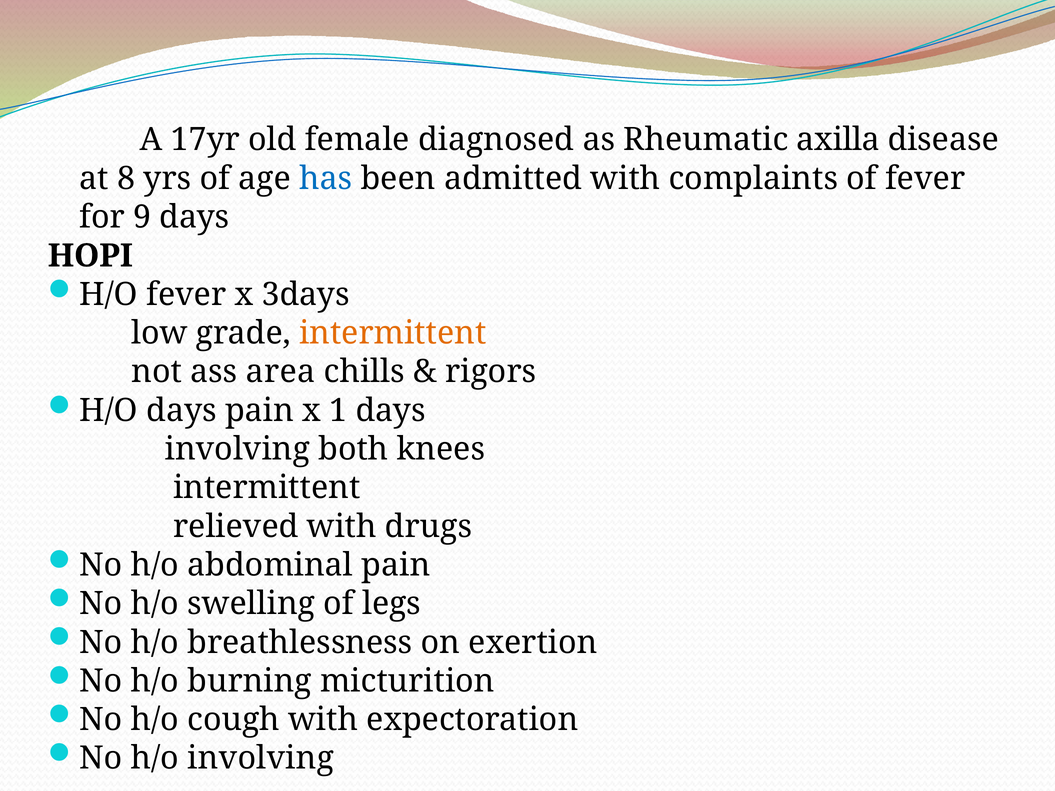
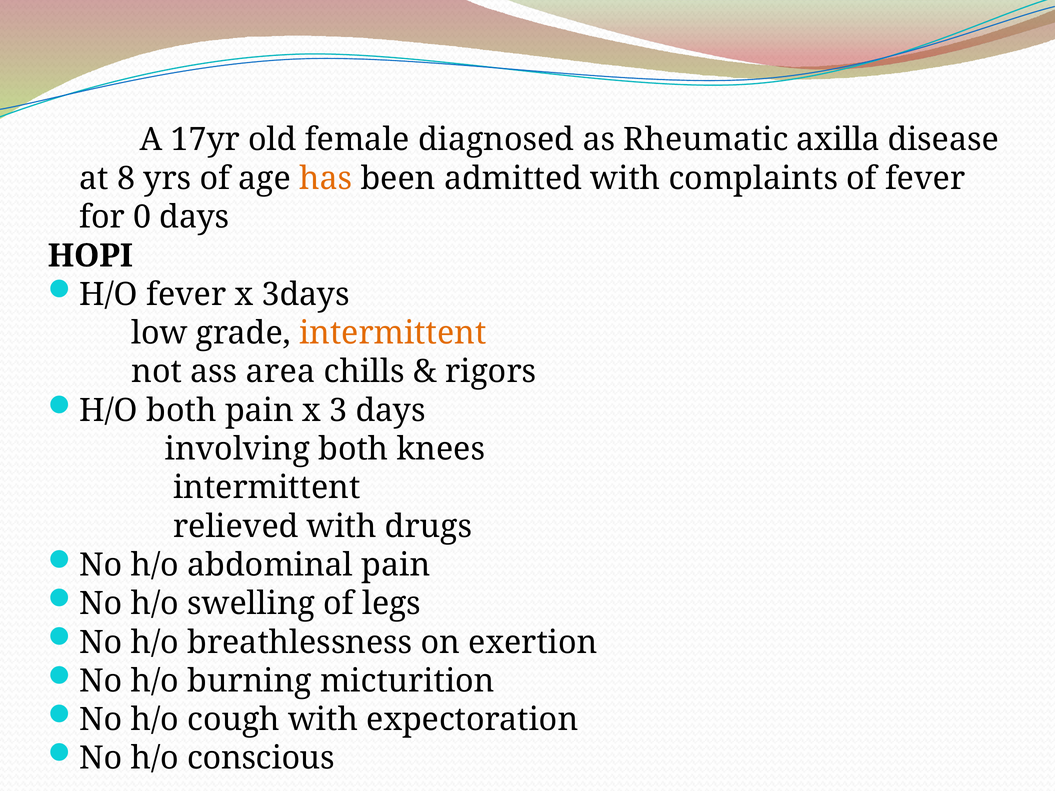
has colour: blue -> orange (326, 179)
9: 9 -> 0 (142, 217)
H/O days: days -> both (182, 411)
1: 1 -> 3 (338, 411)
h/o involving: involving -> conscious (261, 759)
